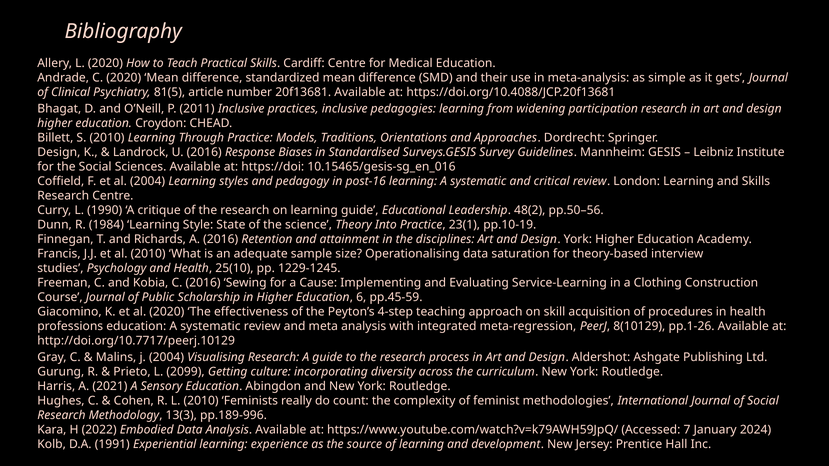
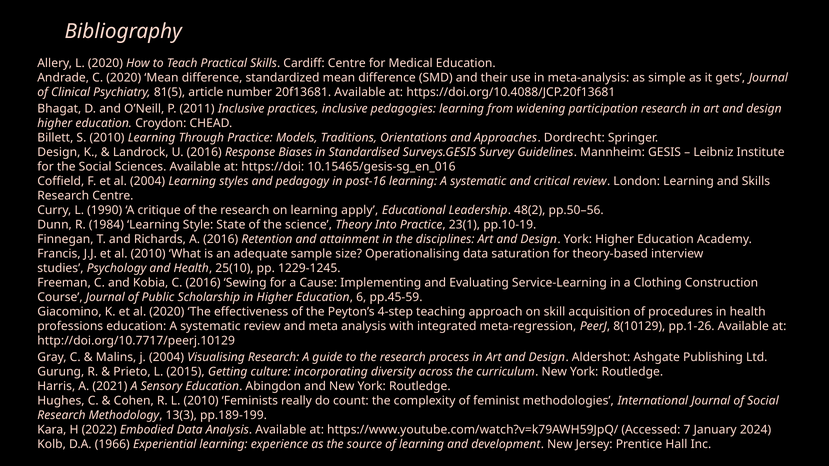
learning guide: guide -> apply (360, 210)
2099: 2099 -> 2015 (186, 372)
pp.189-996: pp.189-996 -> pp.189-199 (234, 415)
1991: 1991 -> 1966 (112, 444)
